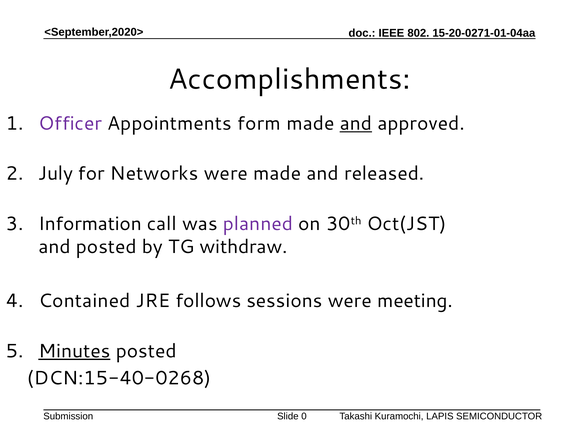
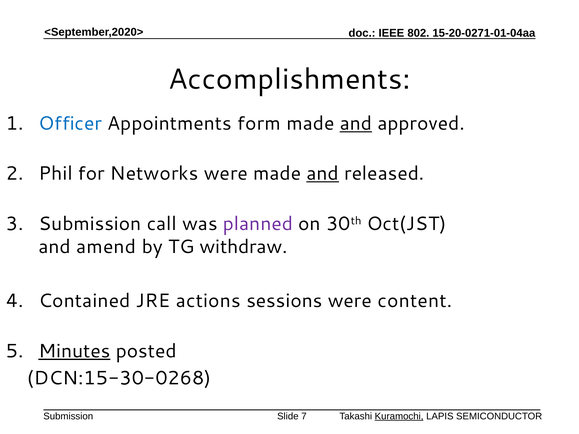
Officer colour: purple -> blue (70, 124)
July: July -> Phil (56, 174)
and underline: none -> present (323, 174)
Information: Information -> Submission (90, 224)
and posted: posted -> amend (106, 247)
follows: follows -> actions (208, 301)
meeting: meeting -> content (415, 301)
DCN:15-40-0268: DCN:15-40-0268 -> DCN:15-30-0268 (119, 378)
0: 0 -> 7 (304, 416)
Kuramochi underline: none -> present (399, 416)
